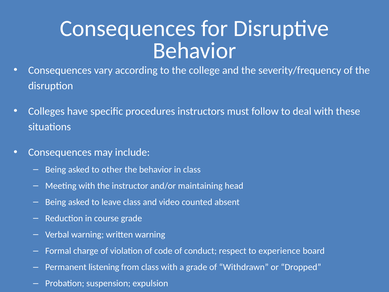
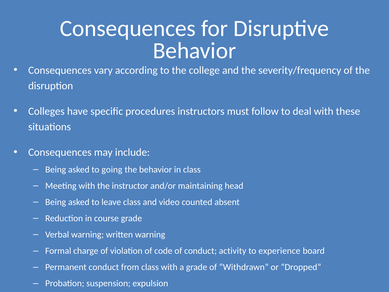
other: other -> going (112, 169)
respect: respect -> activity (233, 251)
Permanent listening: listening -> conduct (104, 267)
